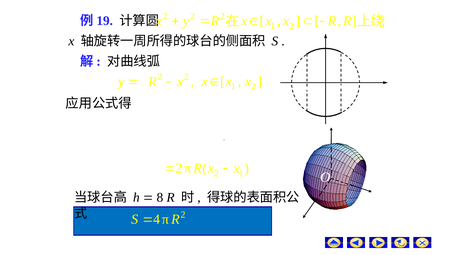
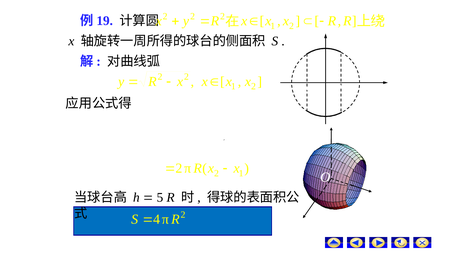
8: 8 -> 5 (160, 197)
